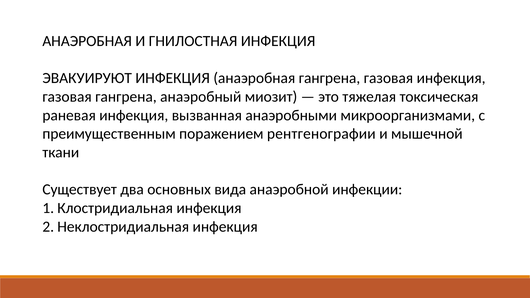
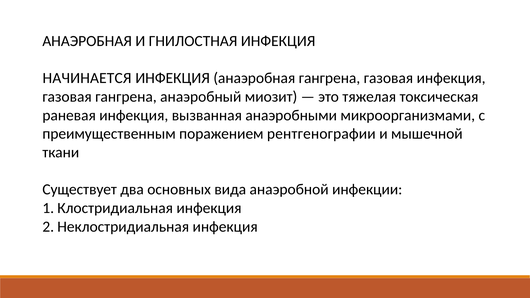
ЭВАКУИРУЮТ: ЭВАКУИРУЮТ -> НАЧИНАЕТСЯ (87, 78)
